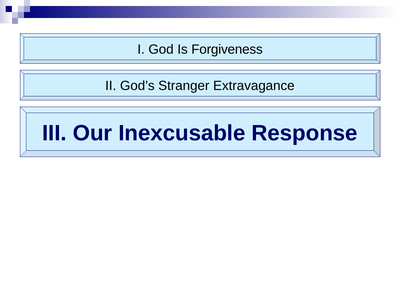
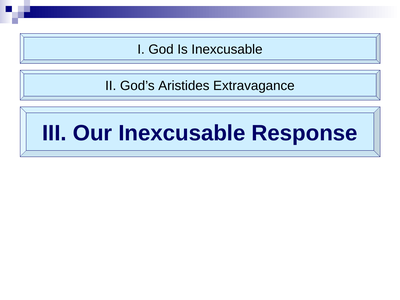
Is Forgiveness: Forgiveness -> Inexcusable (227, 49)
Stranger: Stranger -> Aristides (184, 86)
